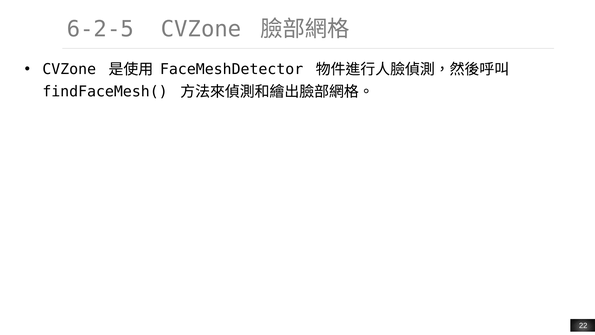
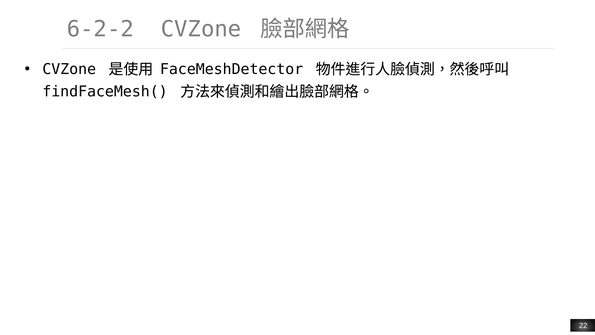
6-2-5: 6-2-5 -> 6-2-2 (100, 29)
